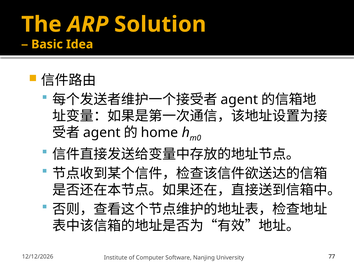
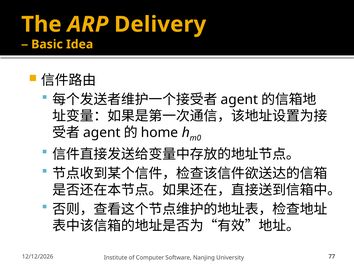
Solution: Solution -> Delivery (160, 24)
